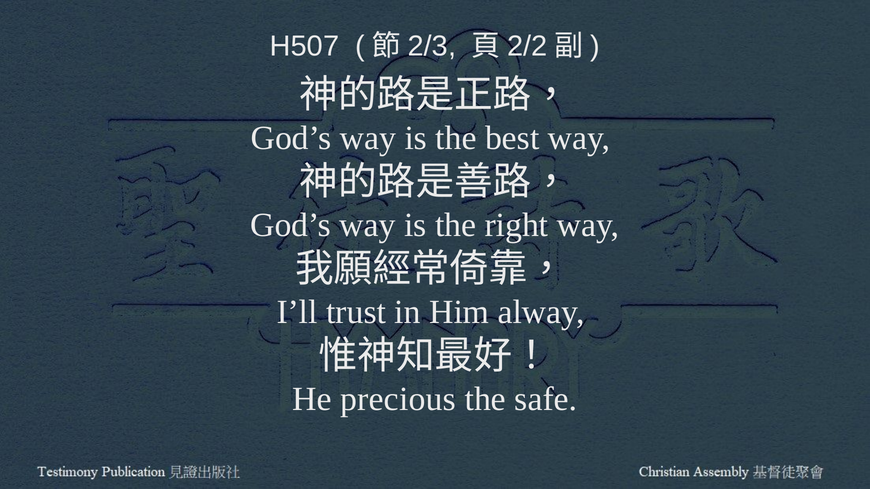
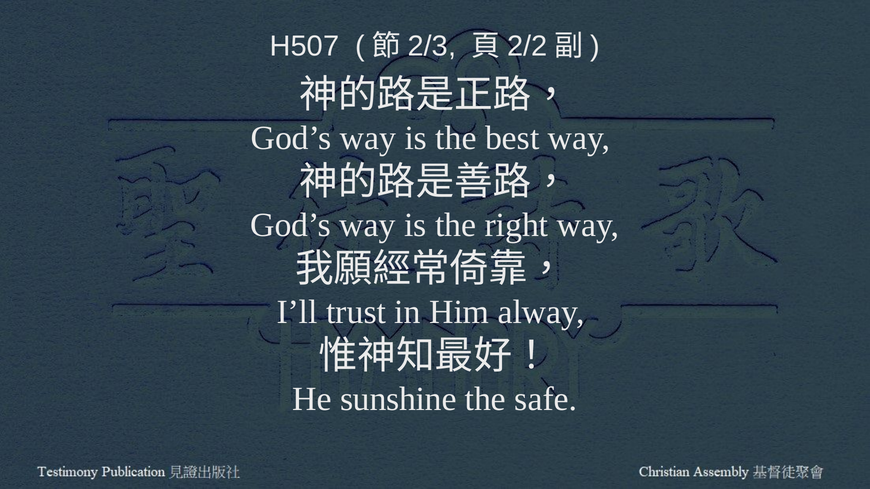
precious: precious -> sunshine (398, 399)
